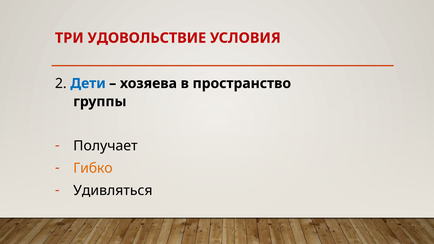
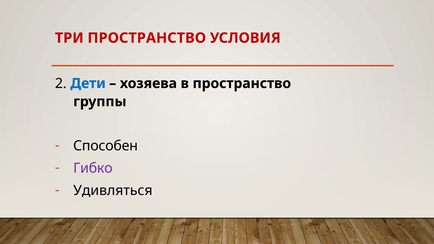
ТРИ УДОВОЛЬСТВИЕ: УДОВОЛЬСТВИЕ -> ПРОСТРАНСТВО (147, 38)
Получает: Получает -> Способен (106, 146)
Гибко colour: orange -> purple (93, 168)
